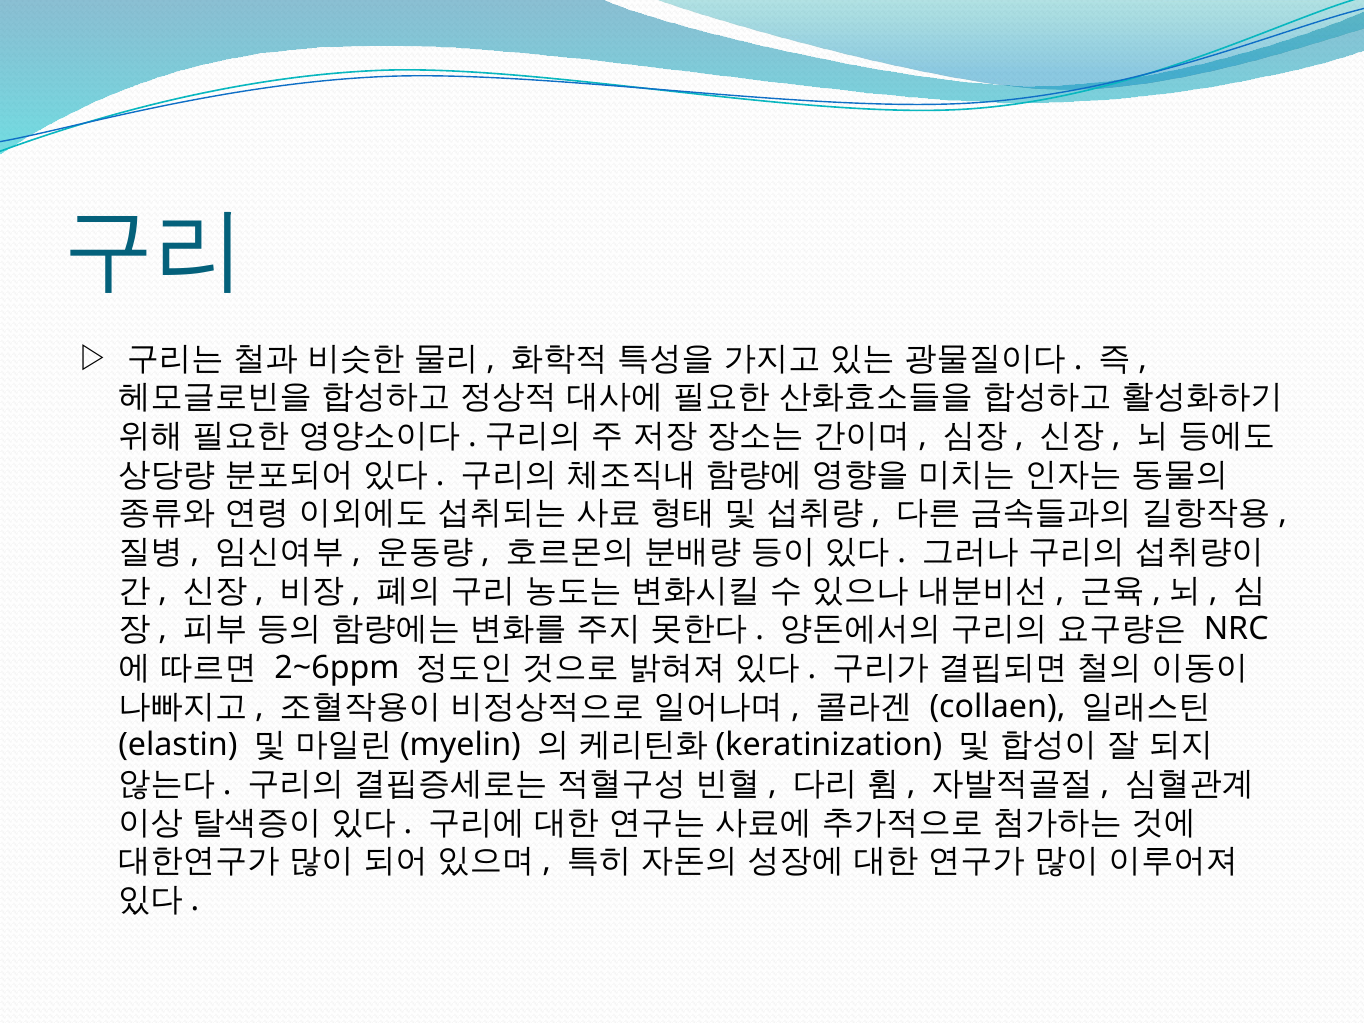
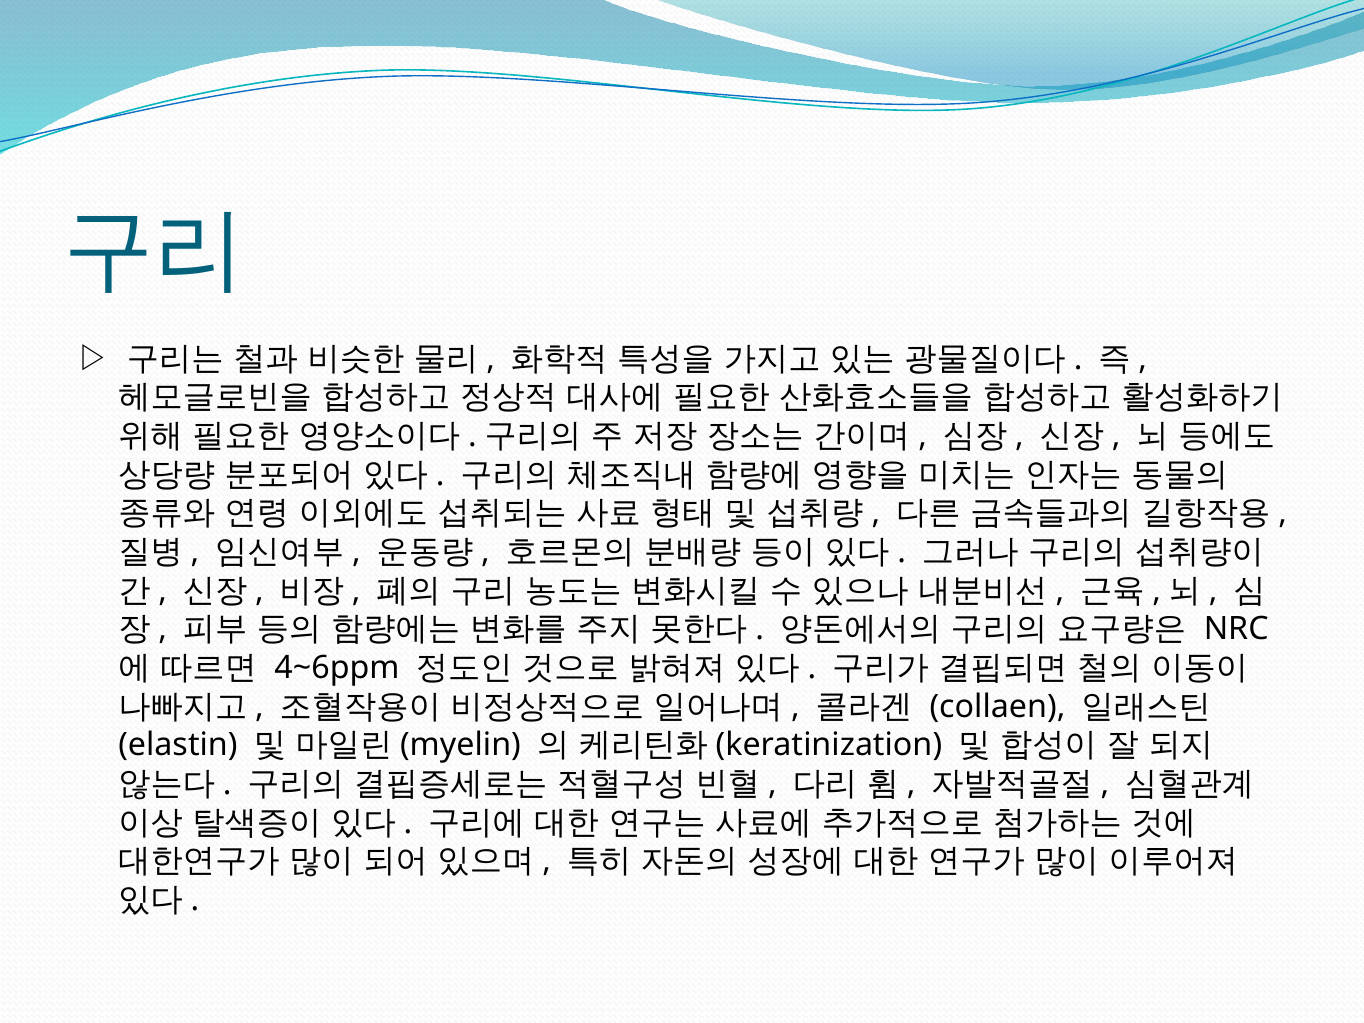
2~6ppm: 2~6ppm -> 4~6ppm (337, 668)
